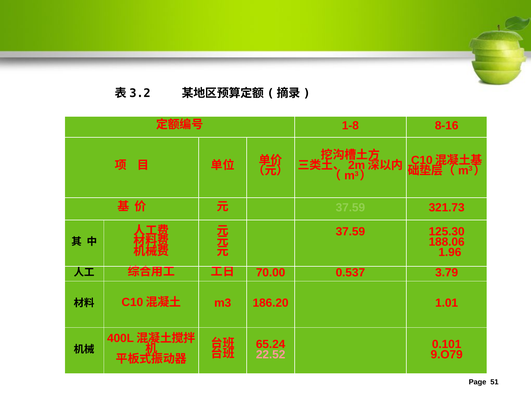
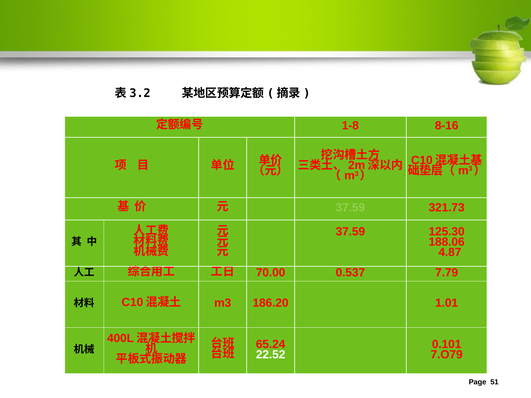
1.96: 1.96 -> 4.87 (450, 252)
3.79: 3.79 -> 7.79 (447, 273)
22.52 colour: pink -> white (271, 355)
9.O79: 9.O79 -> 7.O79 (447, 355)
